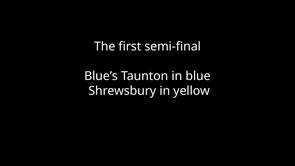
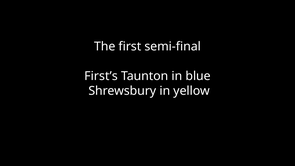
Blue’s: Blue’s -> First’s (101, 76)
